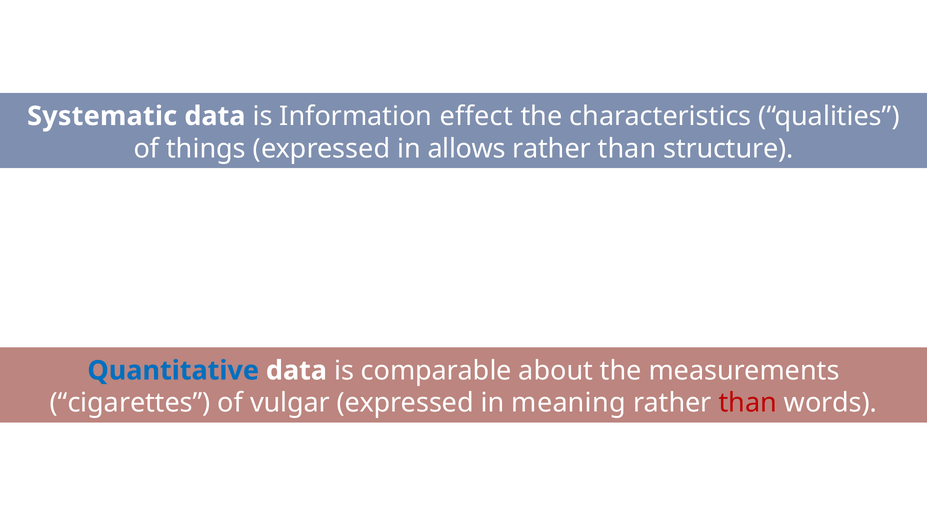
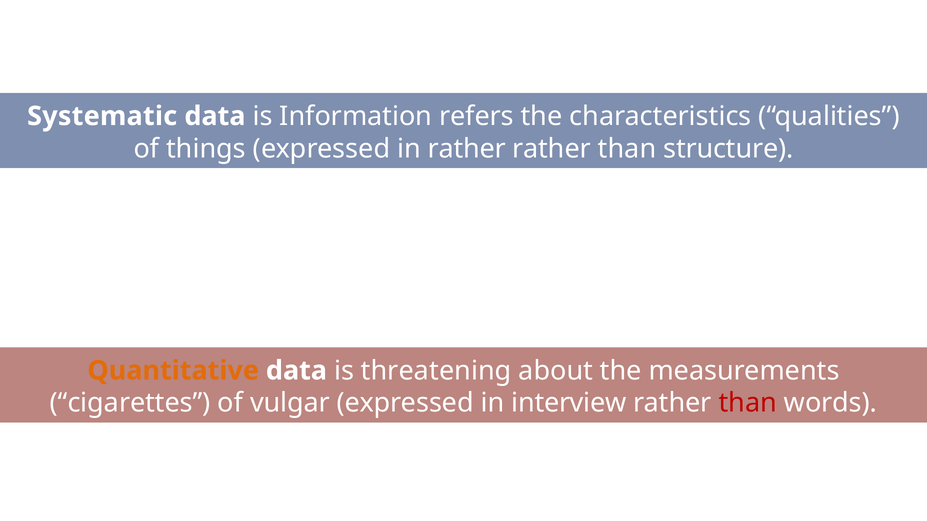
effect: effect -> refers (476, 116)
in allows: allows -> rather (467, 149)
Quantitative colour: blue -> orange (173, 371)
comparable: comparable -> threatening (436, 371)
meaning: meaning -> interview (569, 403)
